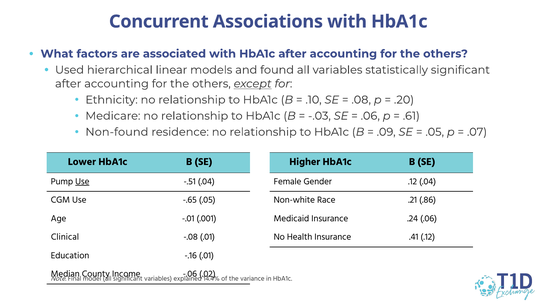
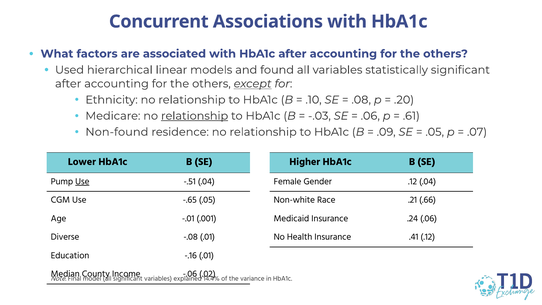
relationship underline: none -> present (195, 116)
.86: .86 -> .66 (428, 200)
Clinical: Clinical -> Diverse (65, 237)
